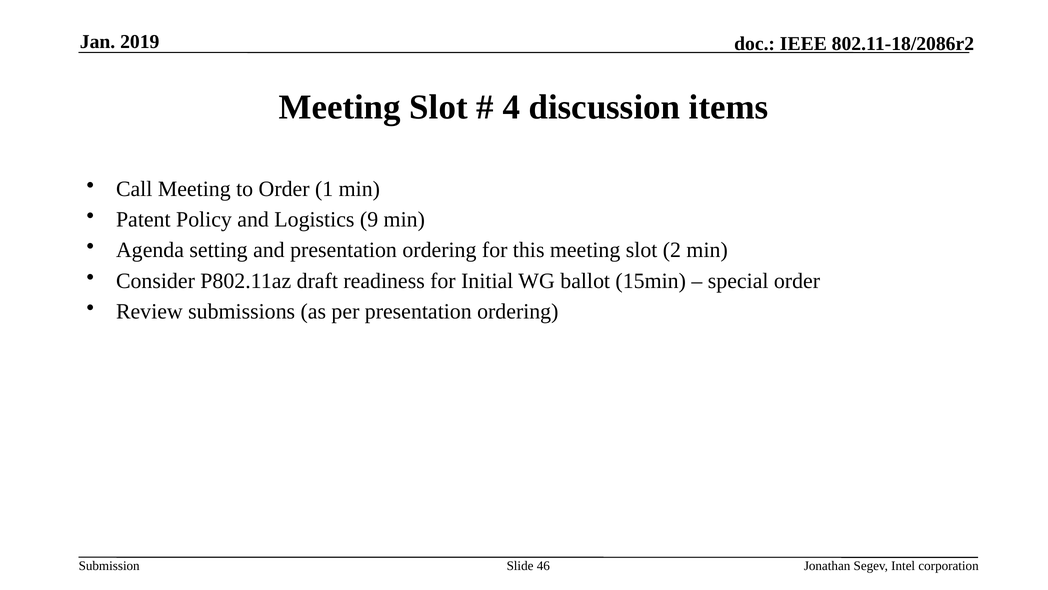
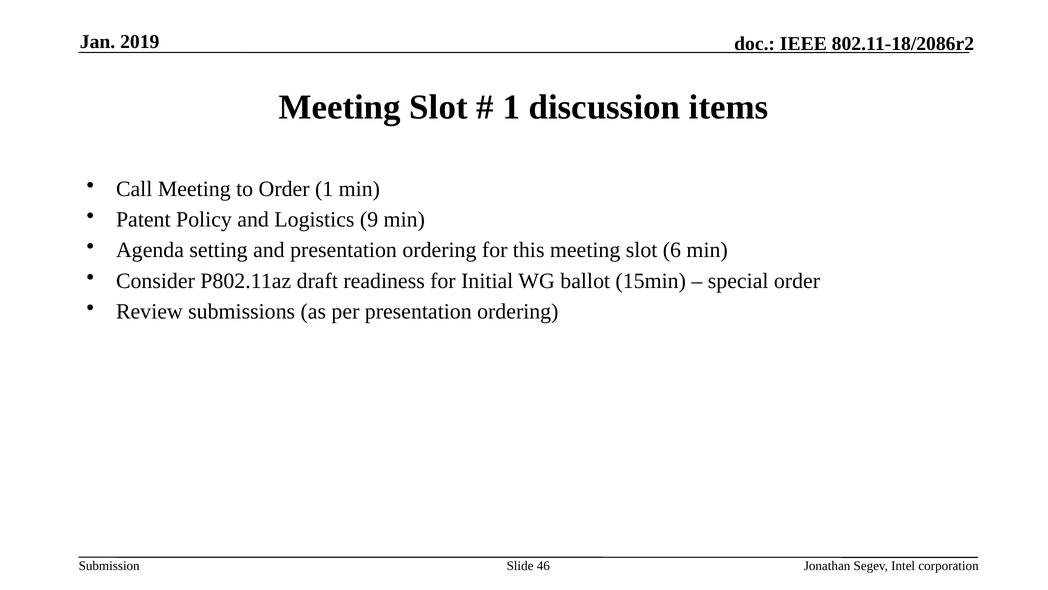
4: 4 -> 1 (511, 107)
2: 2 -> 6 (672, 250)
